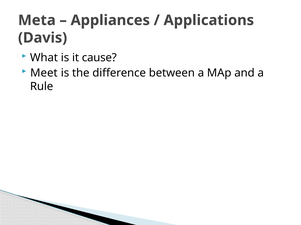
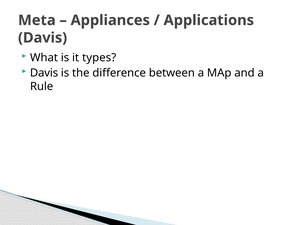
cause: cause -> types (99, 58)
Meet: Meet -> Davis (44, 73)
